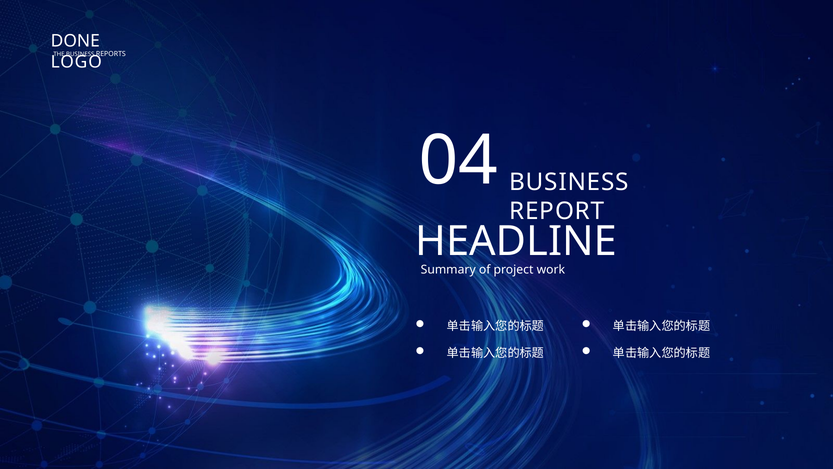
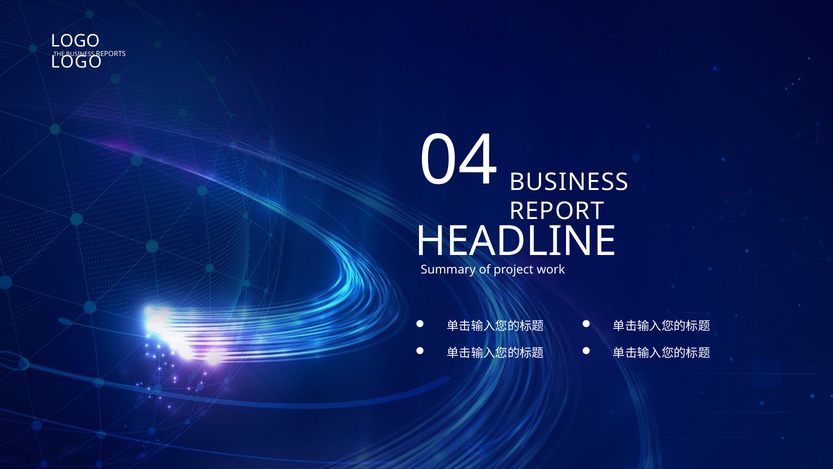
DONE: DONE -> LOGO (75, 41)
